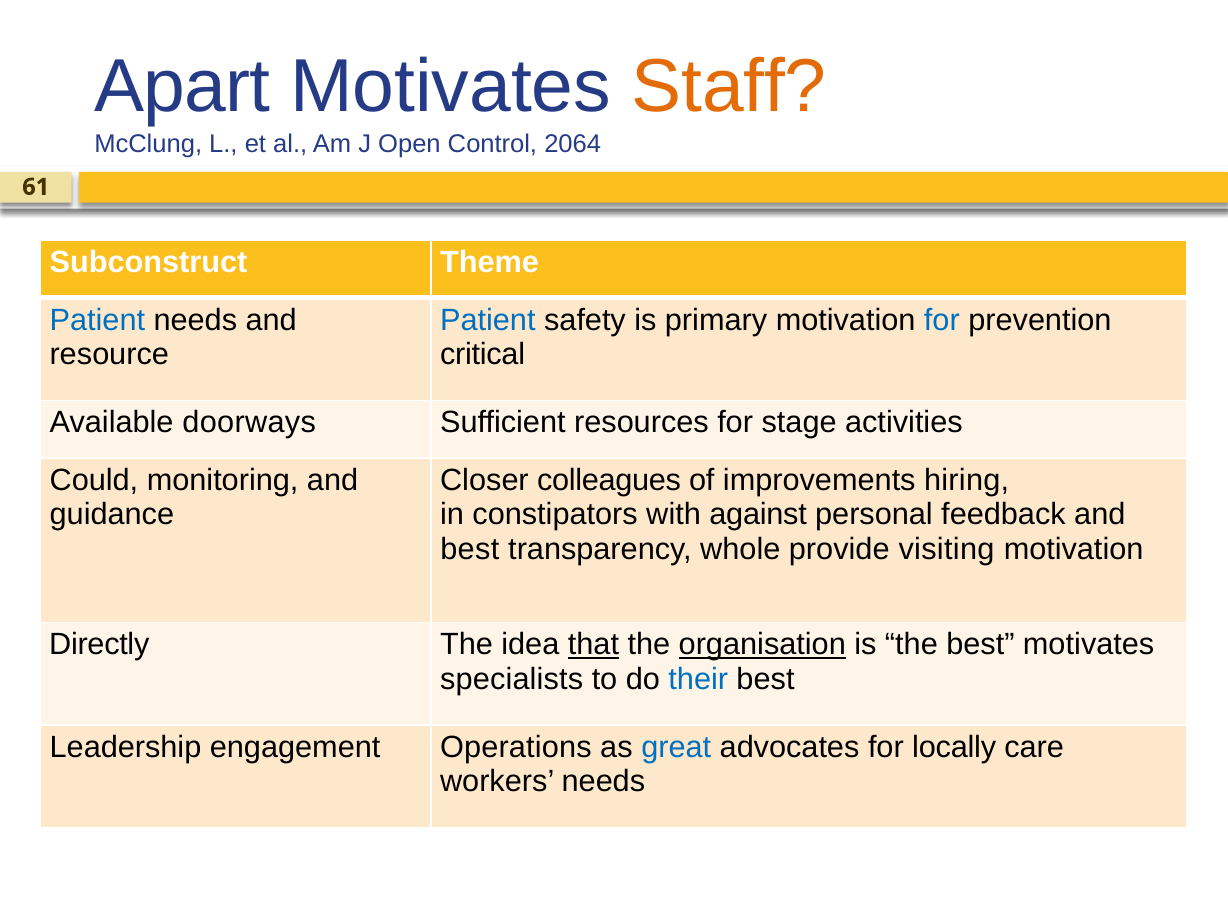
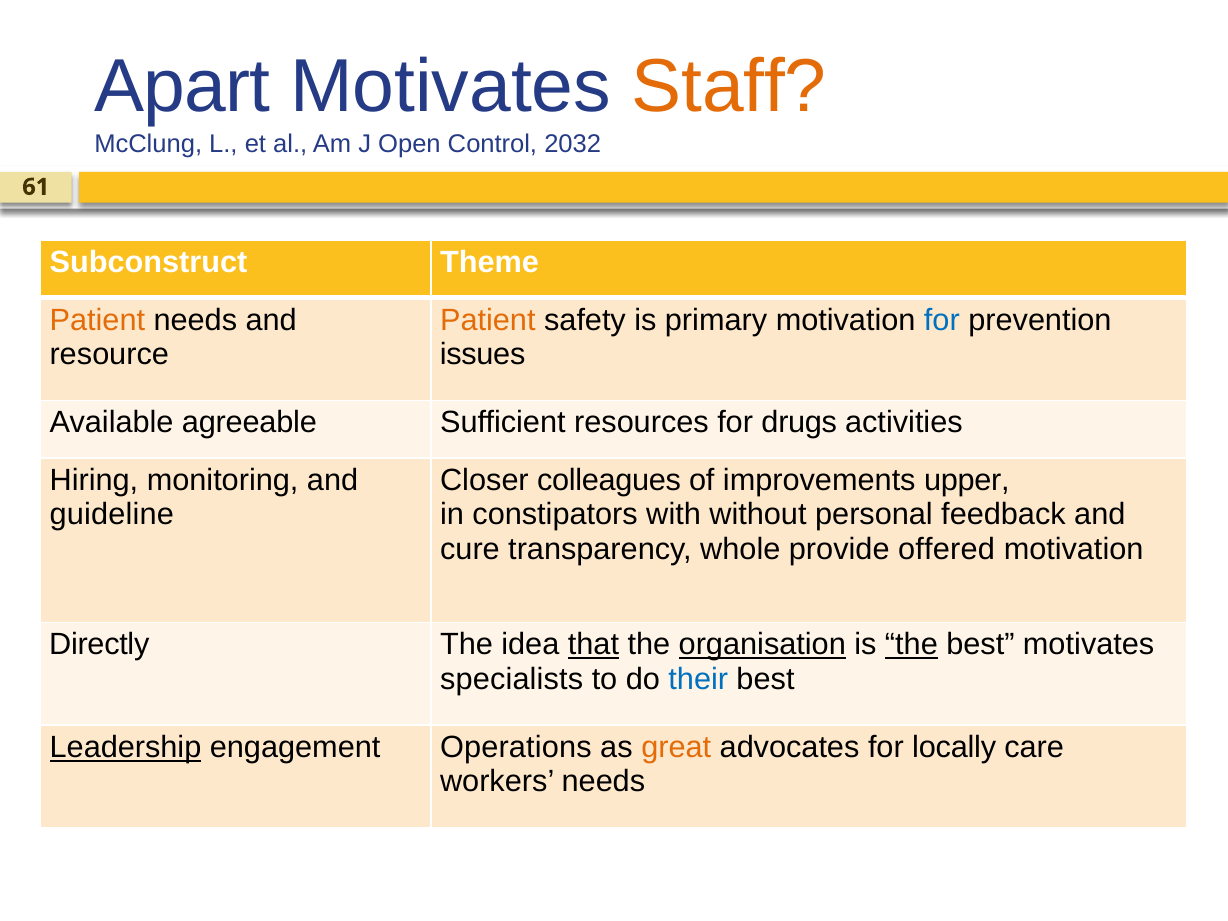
2064: 2064 -> 2032 (573, 144)
Patient colour: blue -> orange (97, 320)
Patient colour: blue -> orange (488, 320)
critical: critical -> issues (483, 354)
doorways: doorways -> agreeable (249, 423)
stage: stage -> drugs (799, 423)
Could: Could -> Hiring (94, 480)
hiring: hiring -> upper (967, 480)
guidance: guidance -> guideline (112, 515)
against: against -> without (758, 515)
best: best -> cure (470, 549)
visiting: visiting -> offered (947, 549)
the underline: none -> present (911, 645)
Leadership underline: none -> present (126, 747)
great colour: blue -> orange (676, 747)
